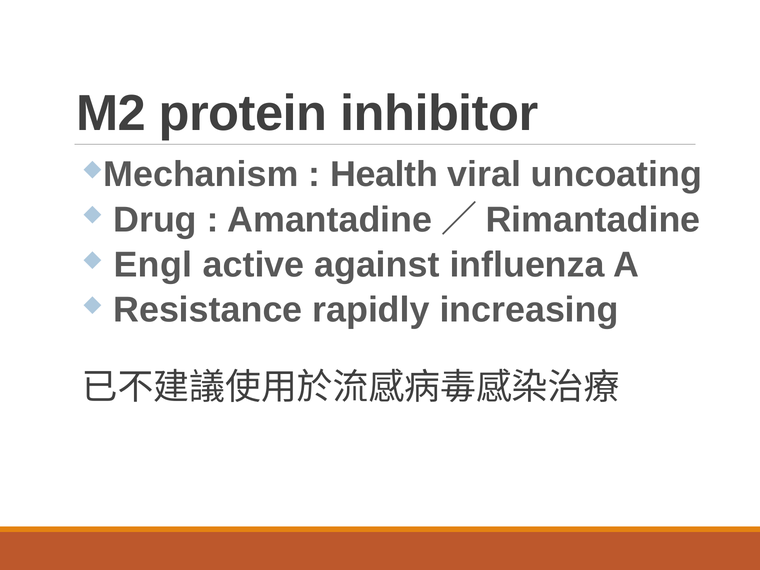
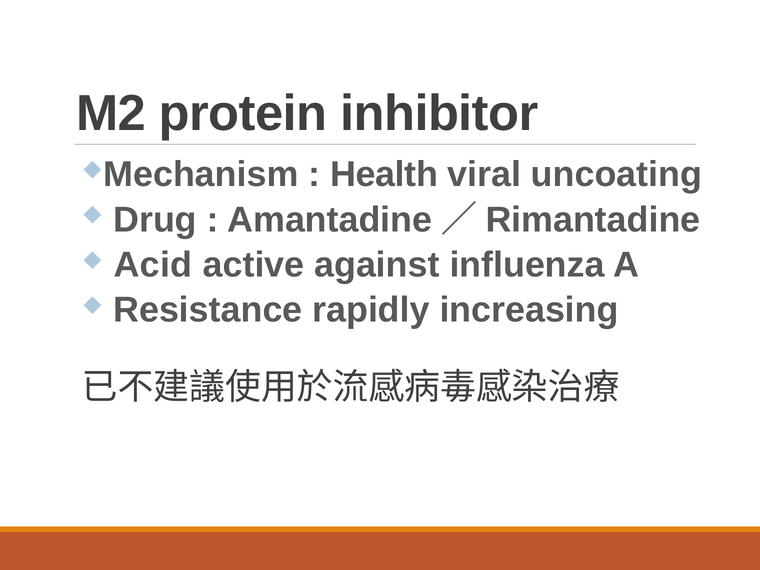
Engl: Engl -> Acid (153, 265)
